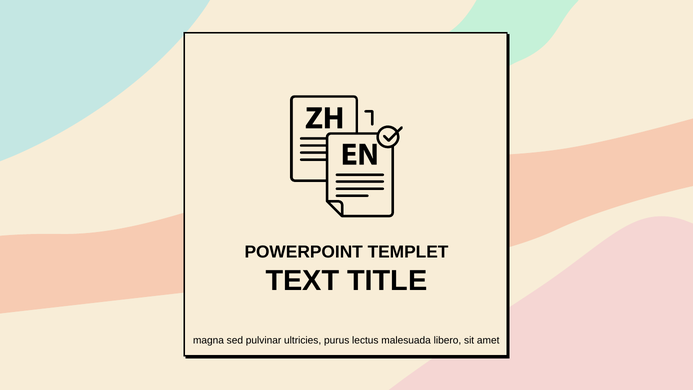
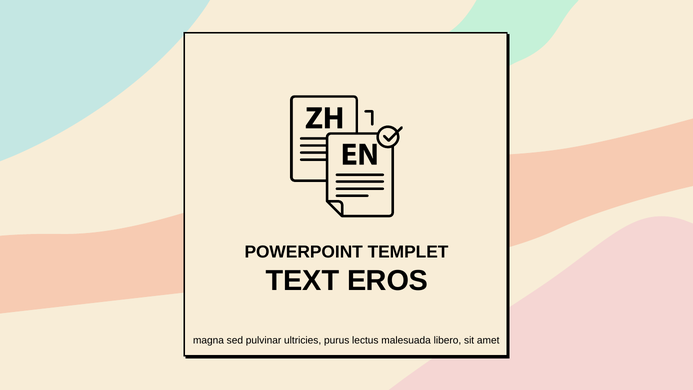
TITLE: TITLE -> EROS (387, 280)
